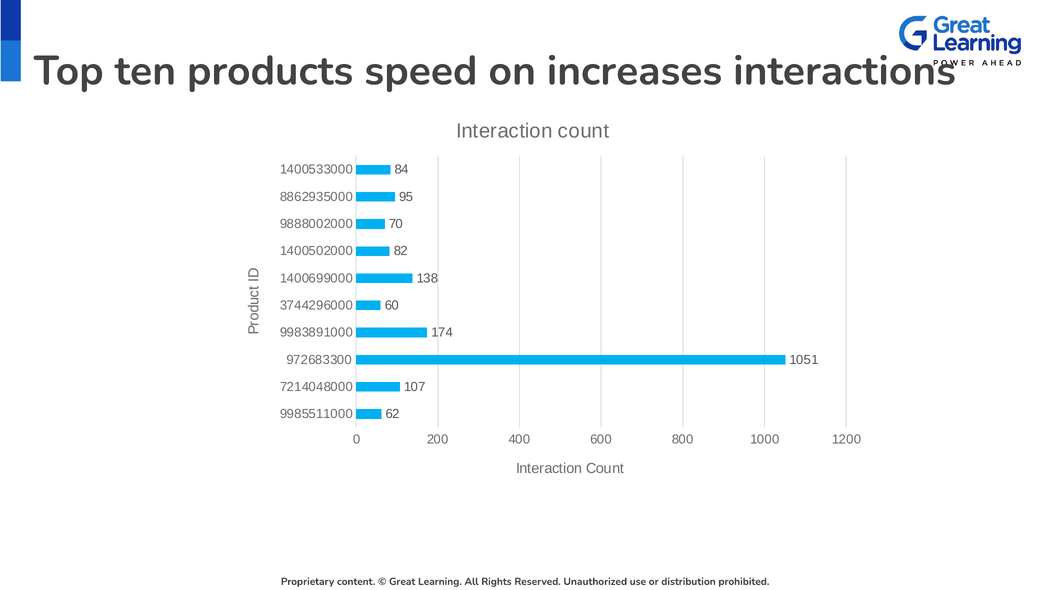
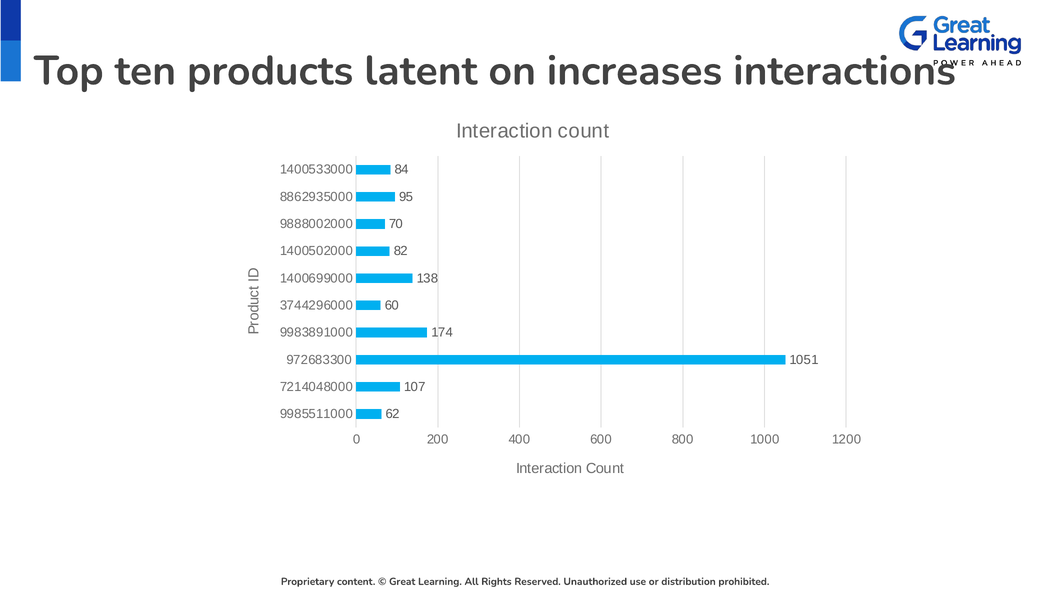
speed: speed -> latent (421, 71)
